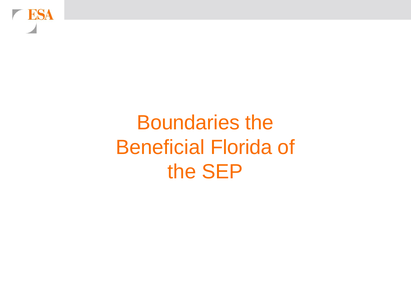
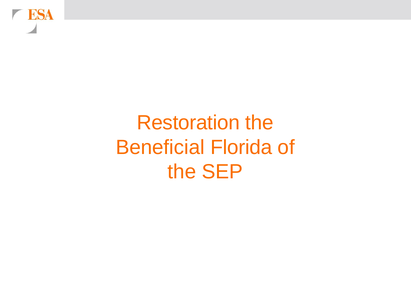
Boundaries: Boundaries -> Restoration (188, 123)
